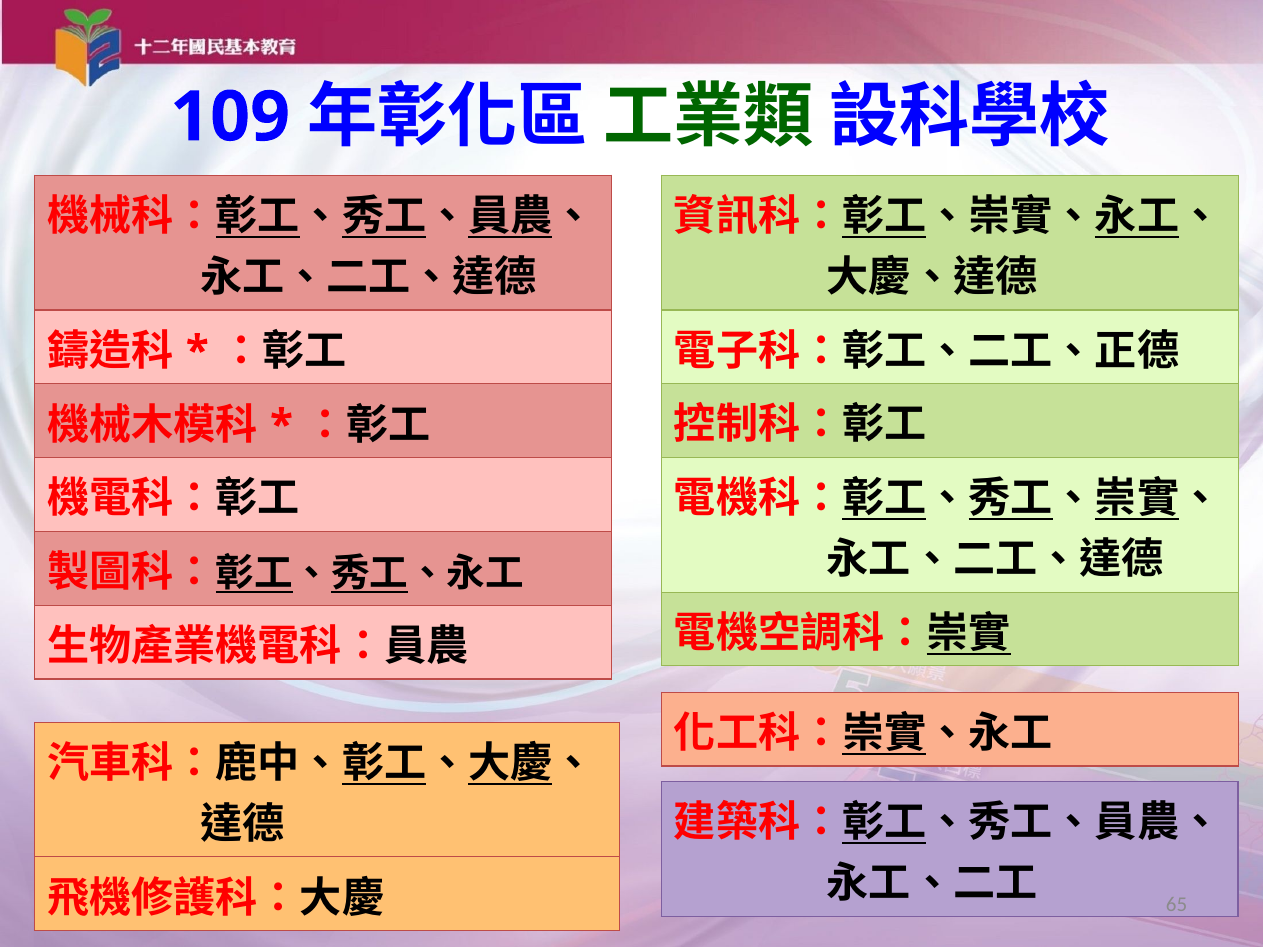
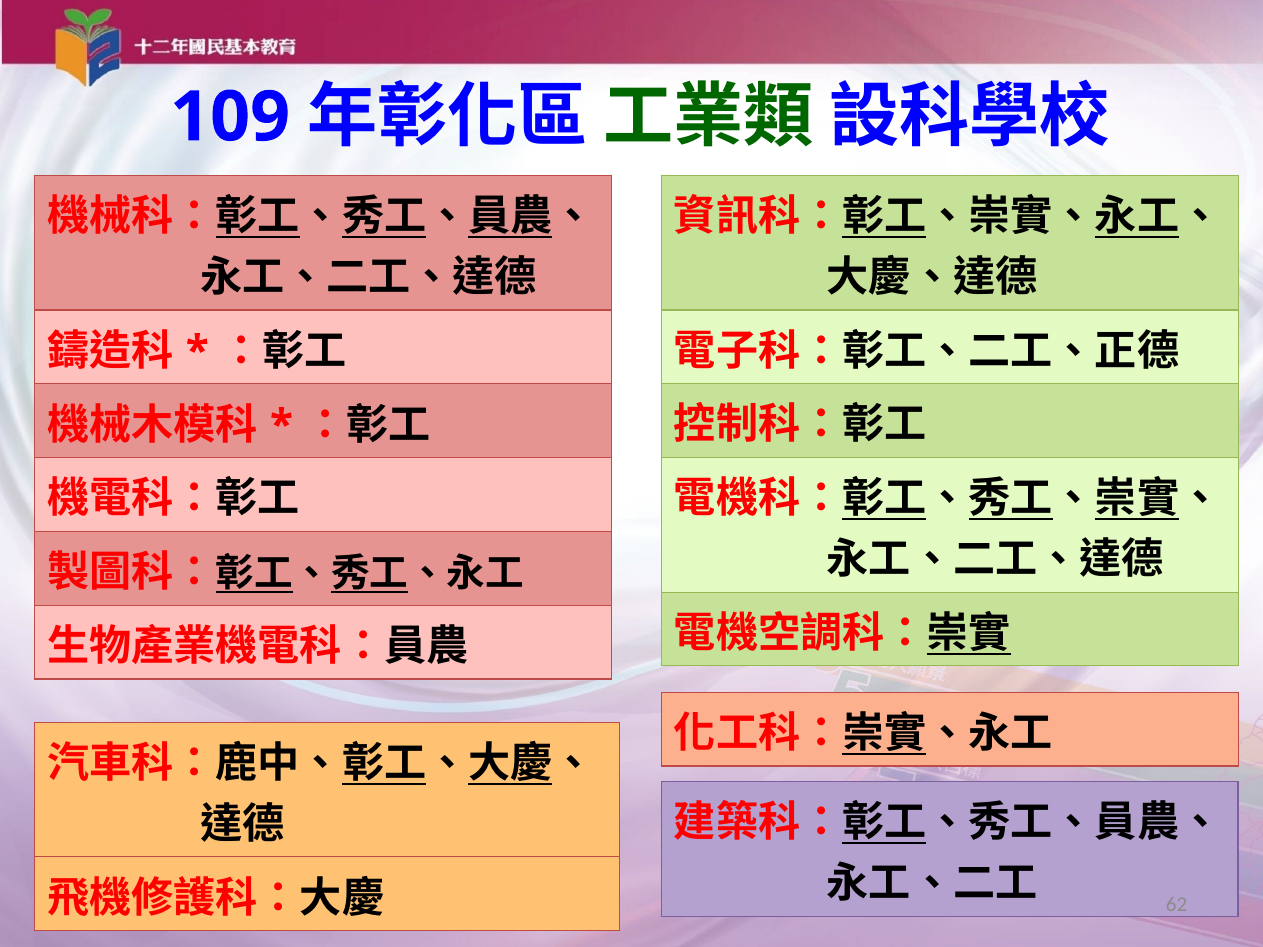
65: 65 -> 62 (1177, 904)
